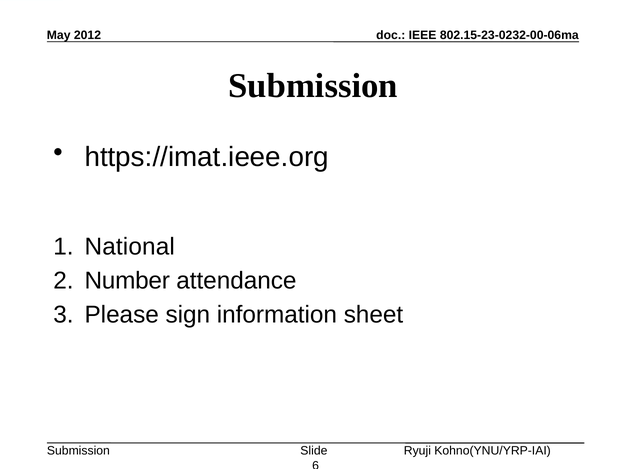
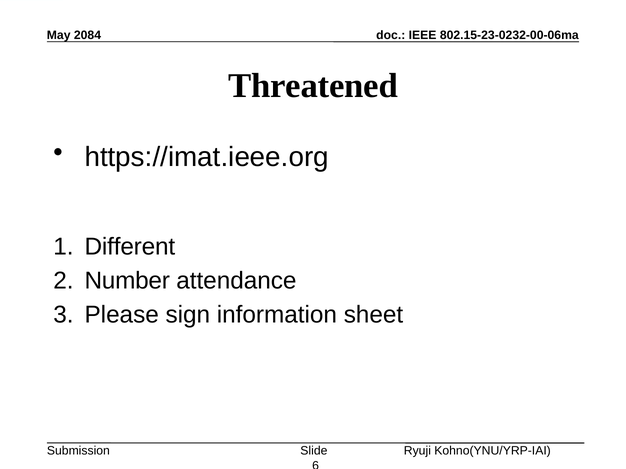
2012: 2012 -> 2084 (87, 35)
Submission: Submission -> Threatened (313, 86)
National: National -> Different (130, 247)
